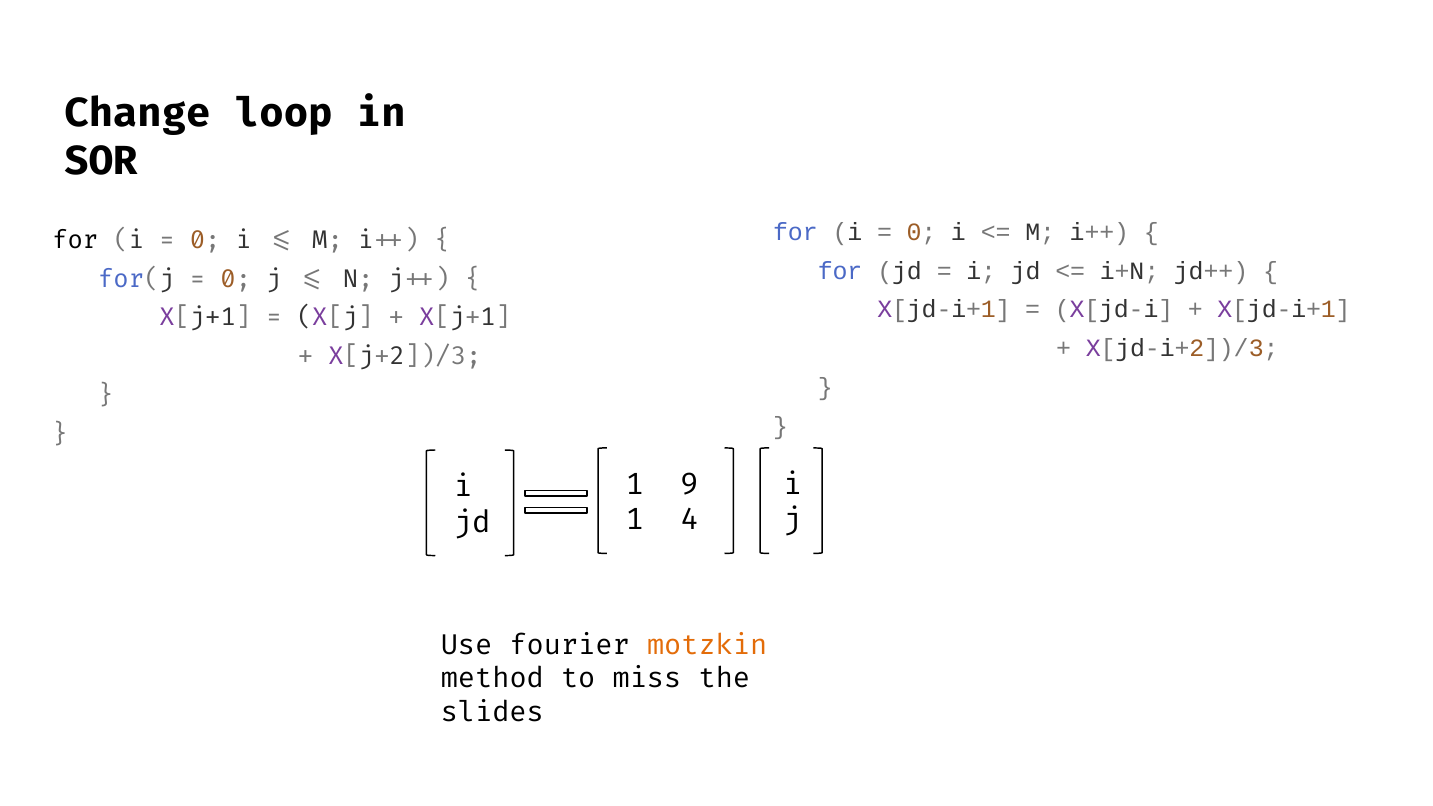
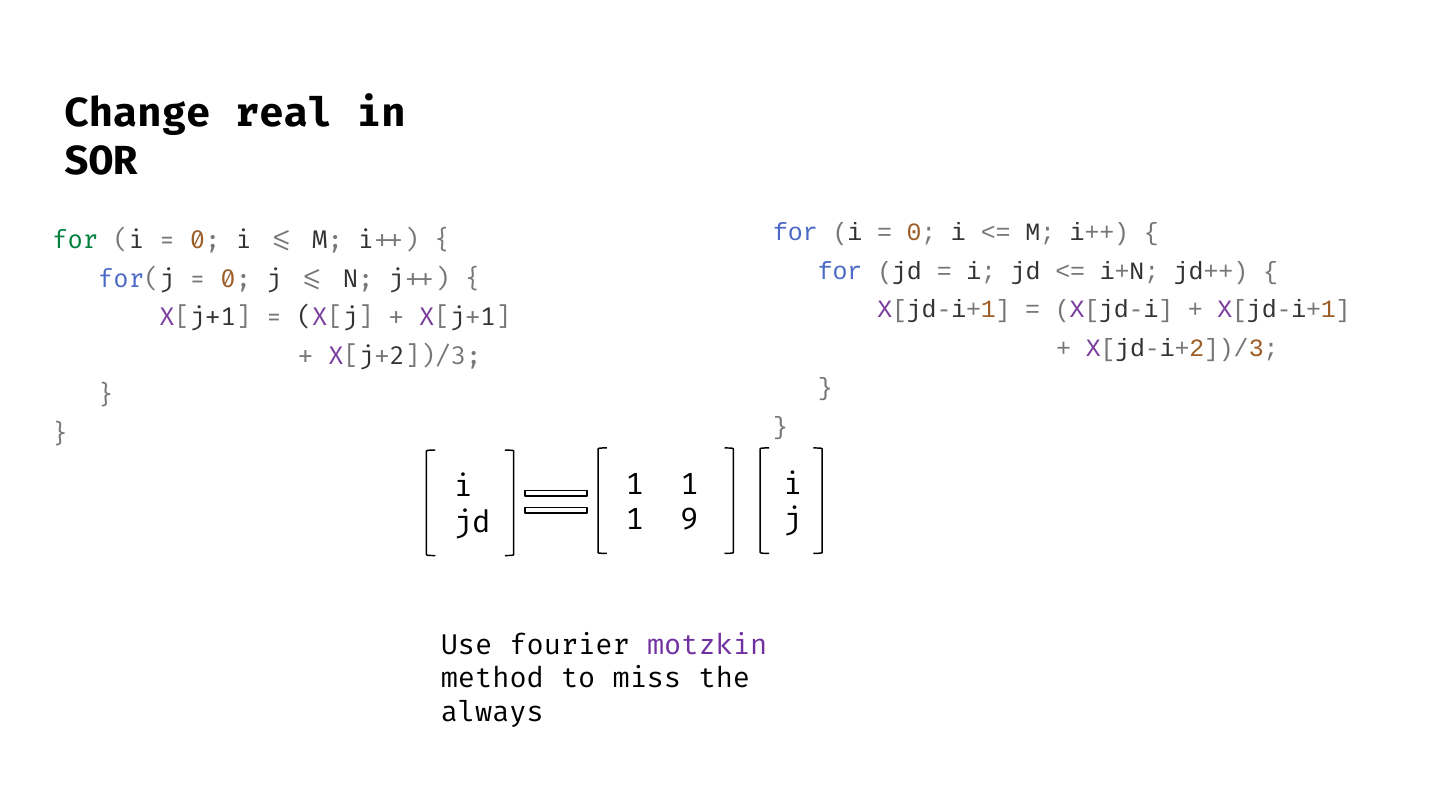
loop: loop -> real (284, 114)
for colour: black -> green (75, 240)
9: 9 -> 1 (690, 484)
4: 4 -> 9 (690, 520)
motzkin colour: orange -> purple (707, 645)
slides: slides -> always (492, 712)
